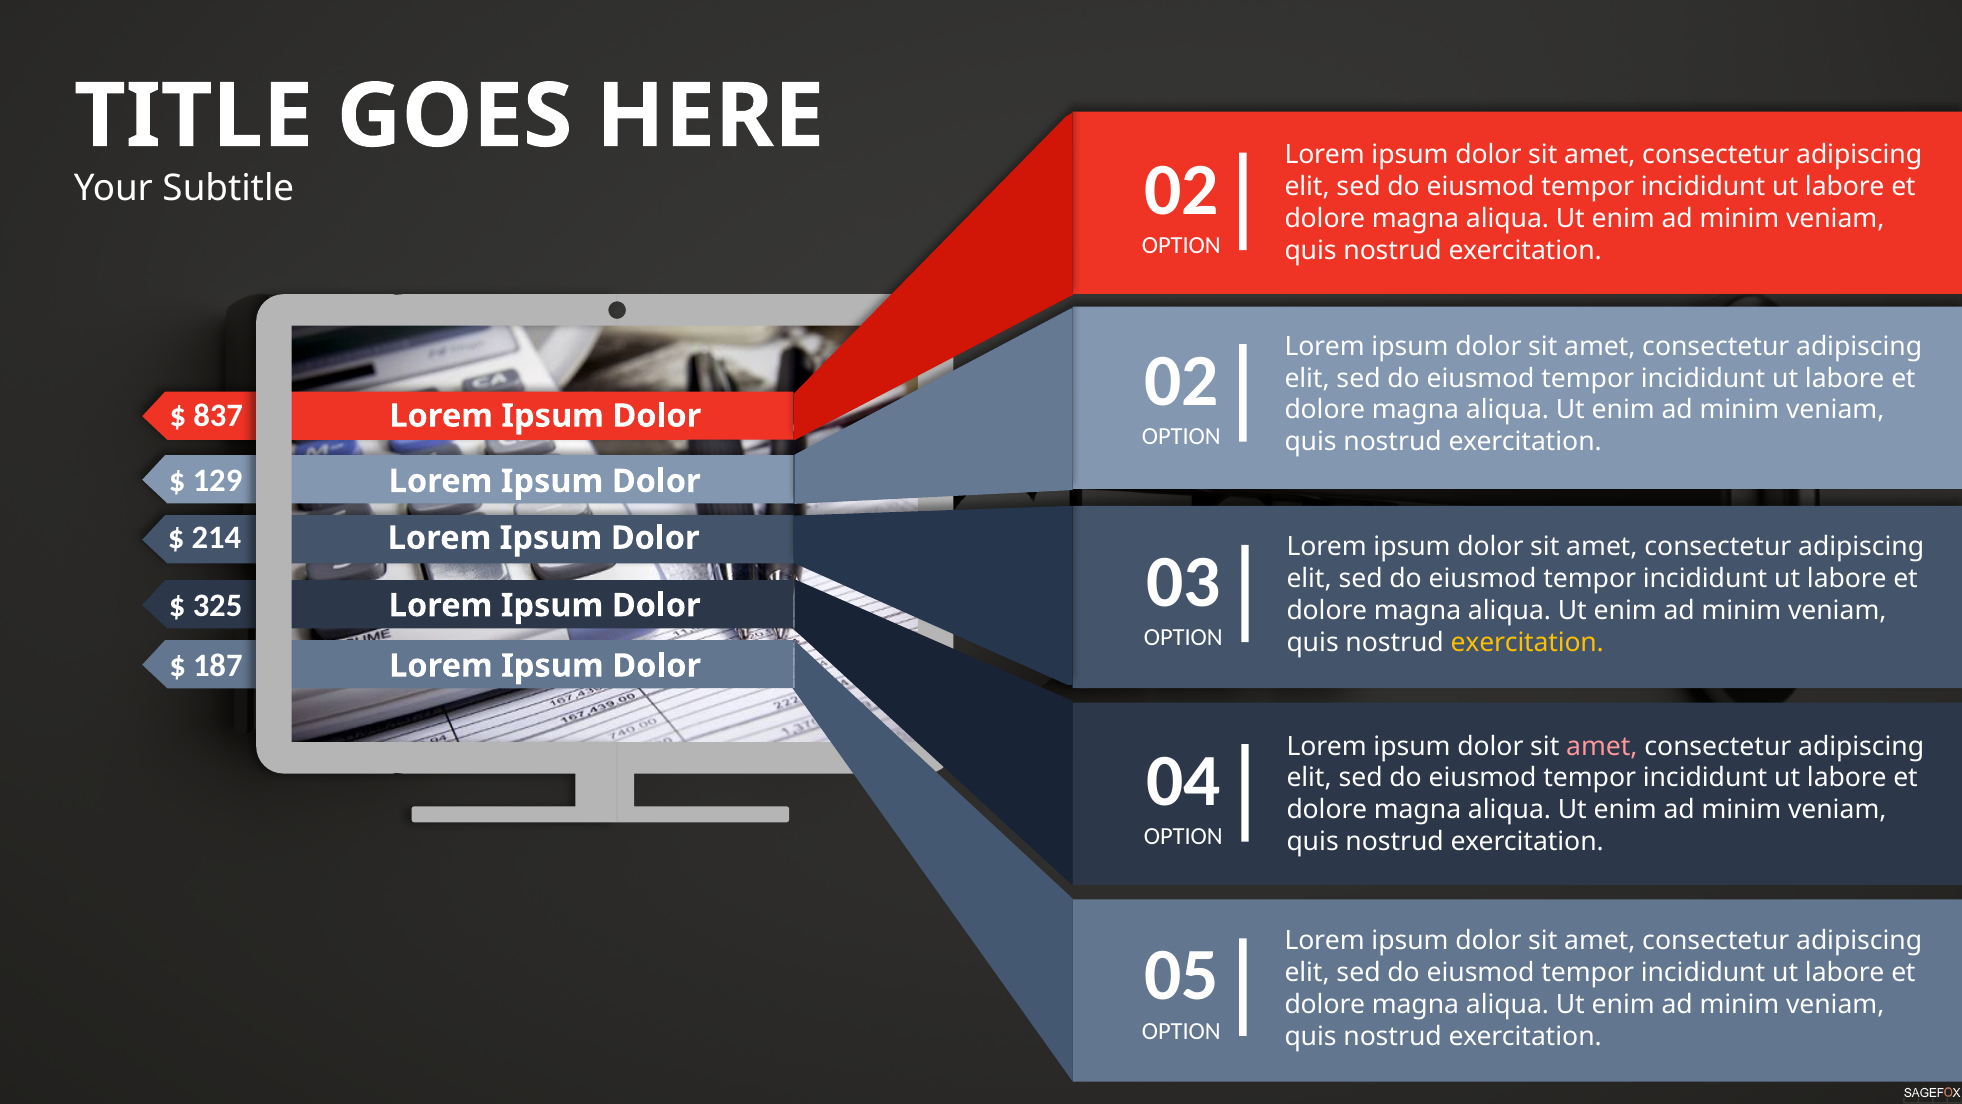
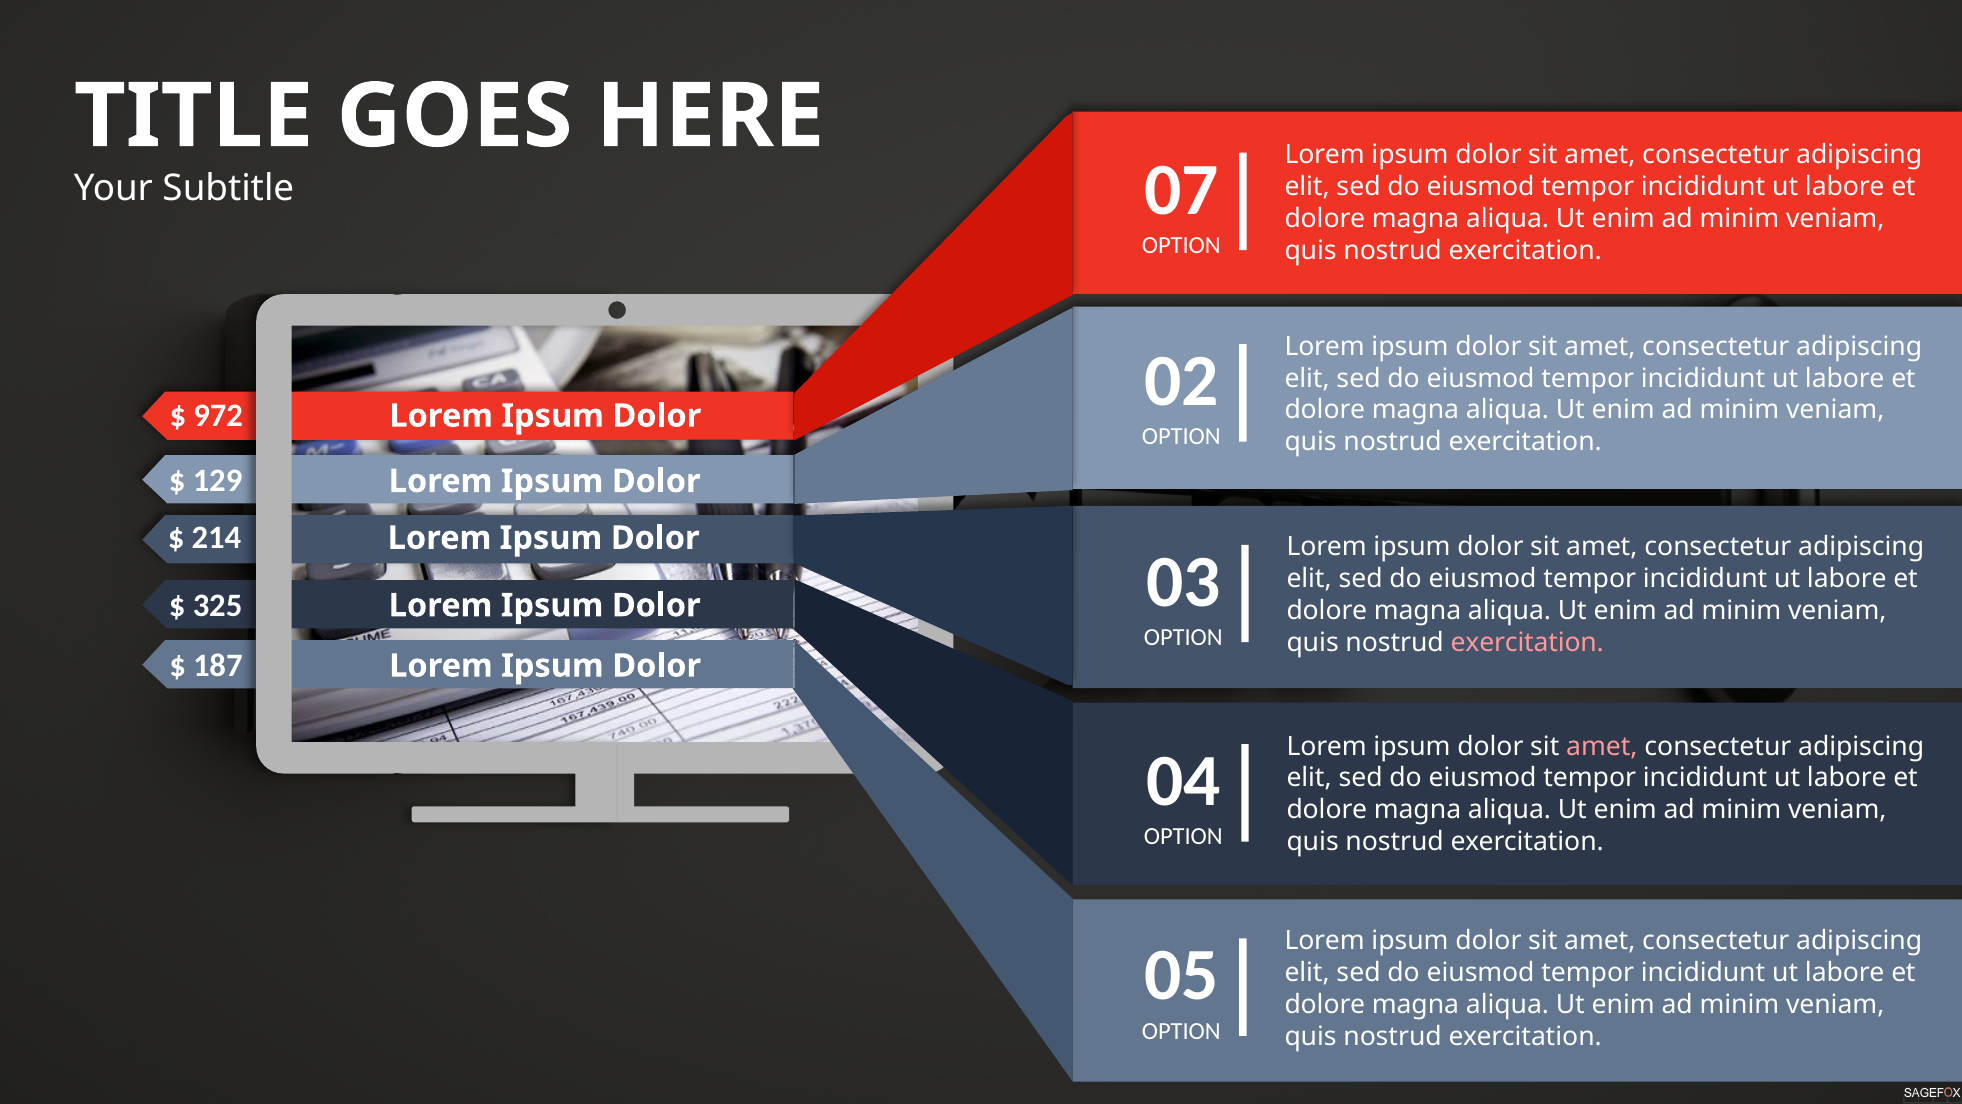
02: 02 -> 07 (1181, 190)
837: 837 -> 972 (218, 416)
exercitation colour: yellow -> pink (1527, 642)
